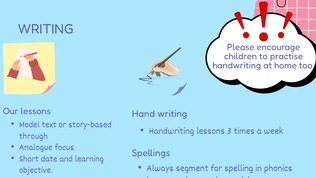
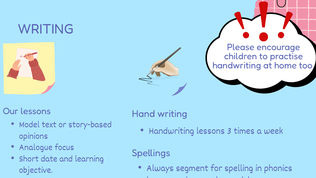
through: through -> opinions (33, 136)
